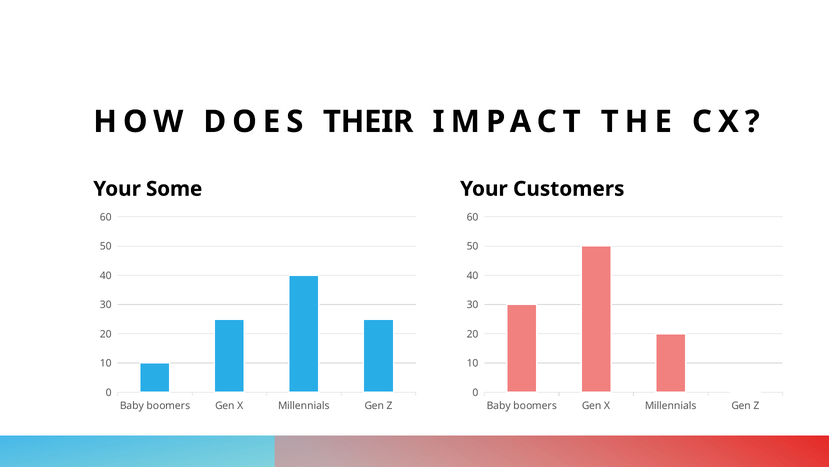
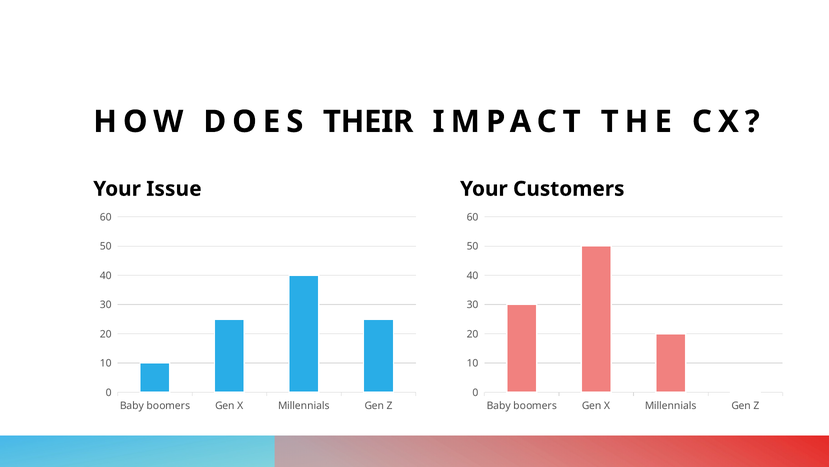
Some: Some -> Issue (174, 189)
